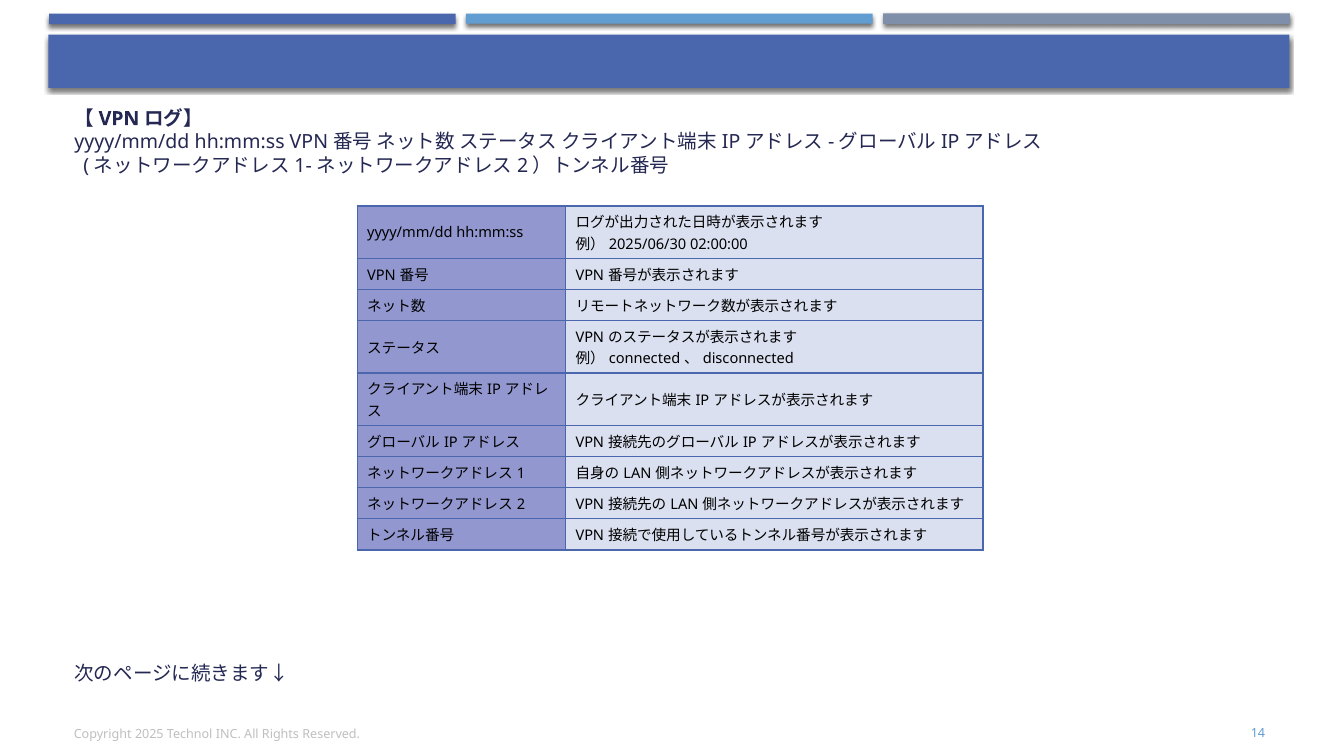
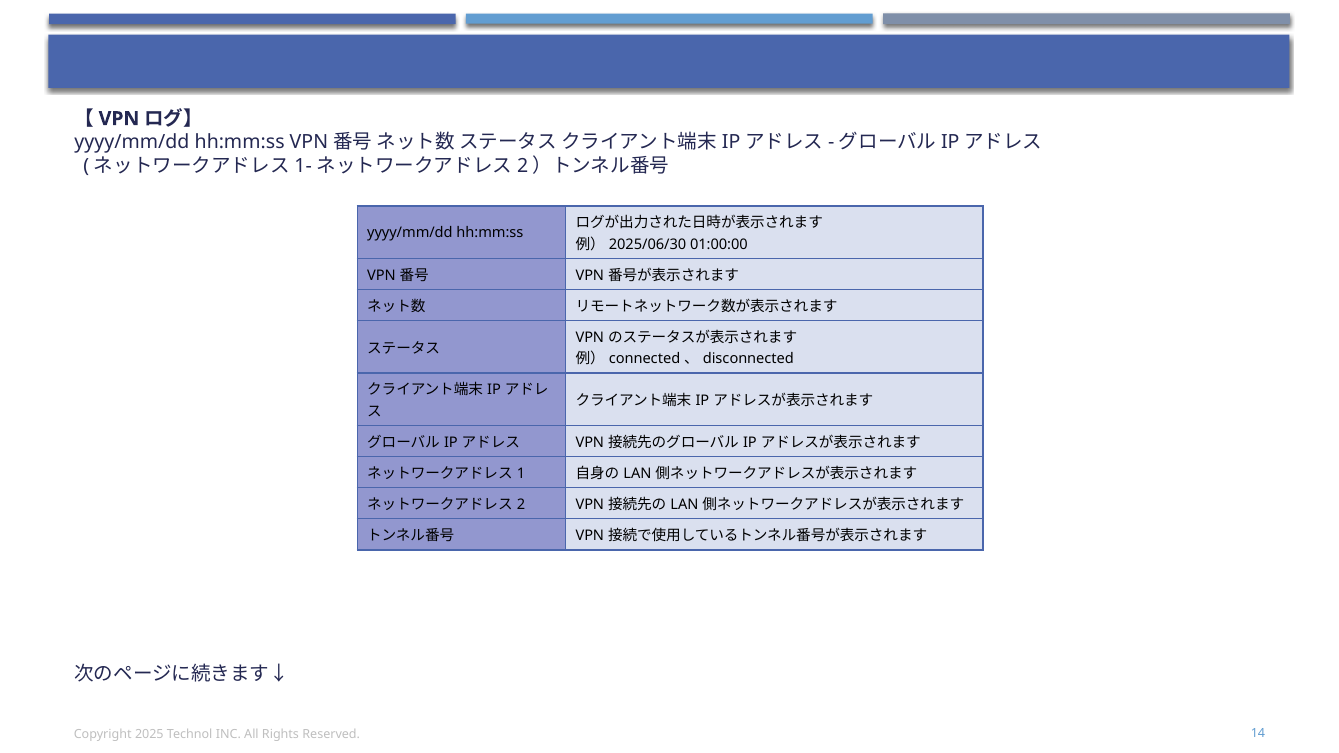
02:00:00: 02:00:00 -> 01:00:00 (719, 244)
